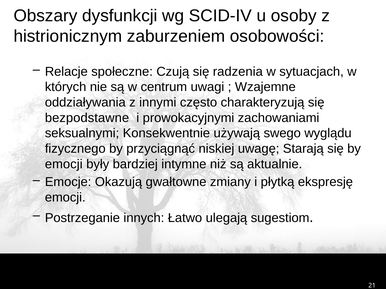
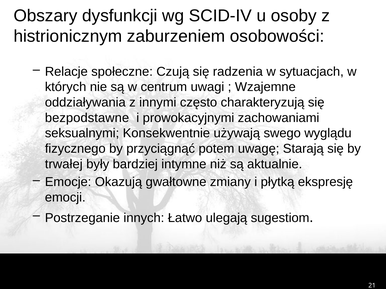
niskiej: niskiej -> potem (216, 149)
emocji: emocji -> trwałej (64, 164)
